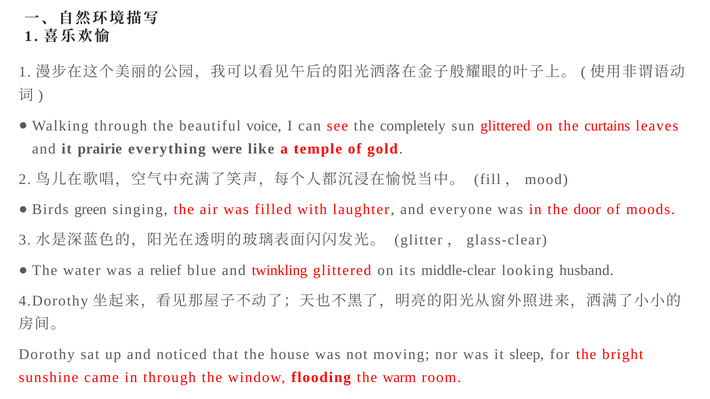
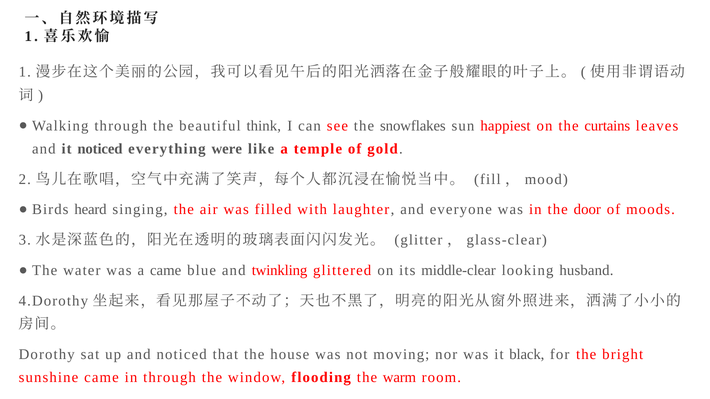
voice: voice -> think (264, 126)
completely: completely -> snowflakes (413, 126)
sun glittered: glittered -> happiest (505, 126)
it prairie: prairie -> noticed (100, 149)
green: green -> heard (91, 210)
a relief: relief -> came (166, 271)
sleep: sleep -> black (527, 355)
